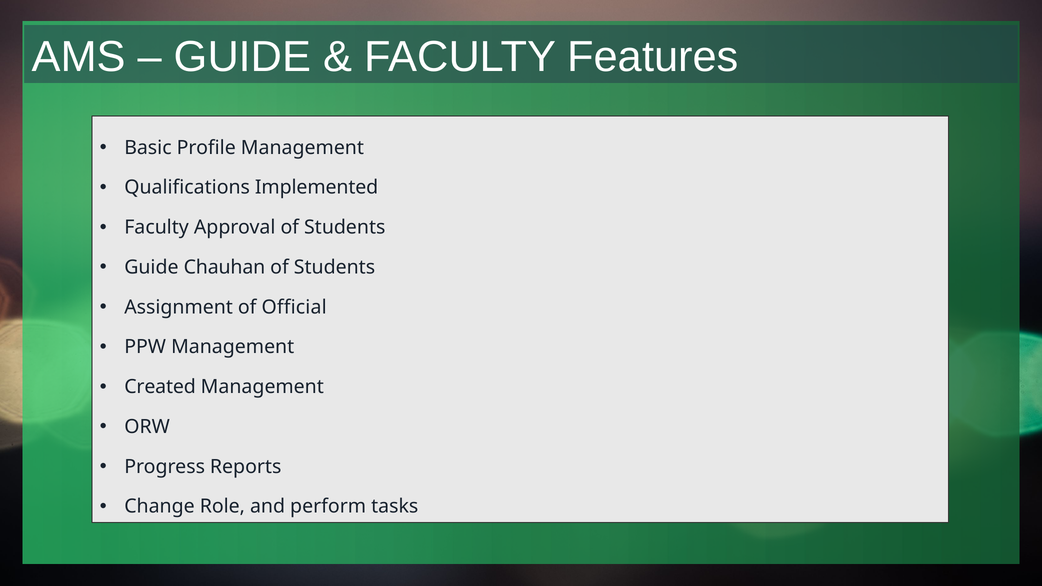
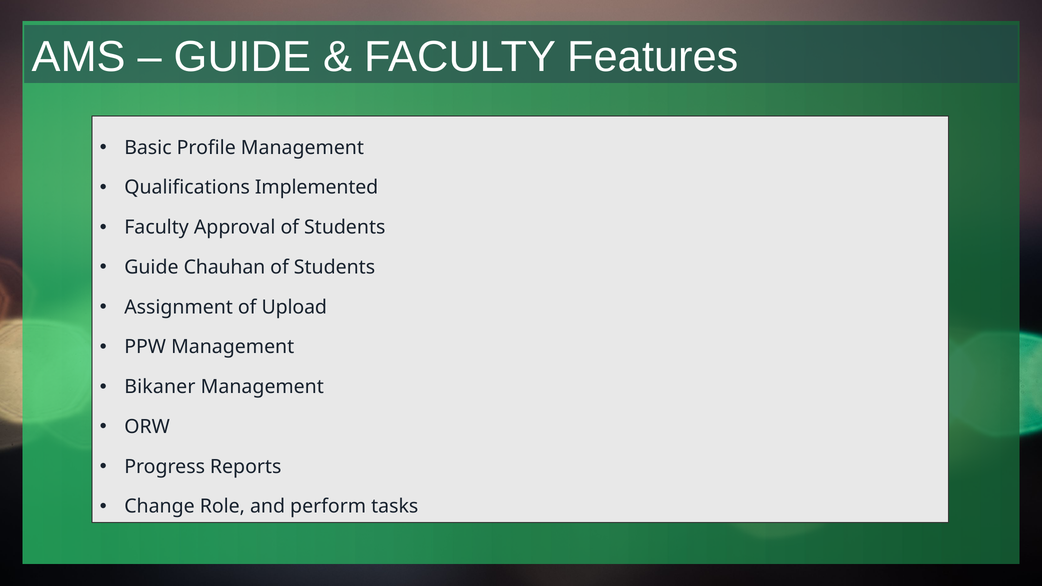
Official: Official -> Upload (294, 307)
Created: Created -> Bikaner (160, 387)
